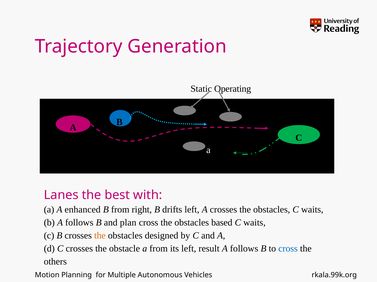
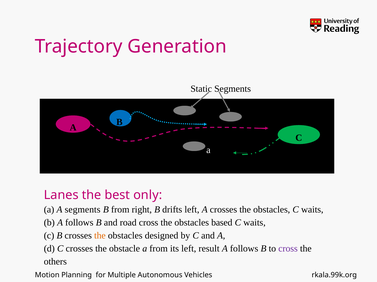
Static Operating: Operating -> Segments (233, 89)
with: with -> only (148, 195)
A enhanced: enhanced -> segments (83, 210)
plan: plan -> road (128, 223)
cross colour: blue -> purple (288, 249)
